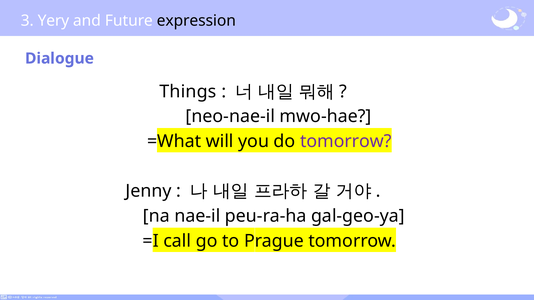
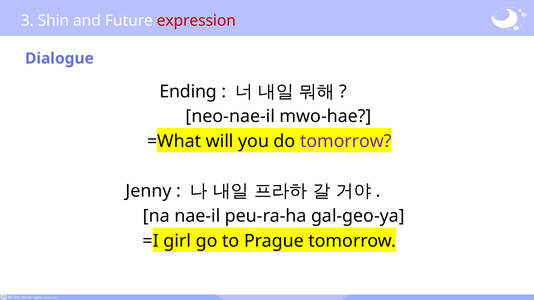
Yery: Yery -> Shin (53, 21)
expression colour: black -> red (196, 21)
Things: Things -> Ending (188, 92)
call: call -> girl (177, 241)
